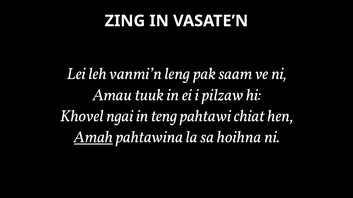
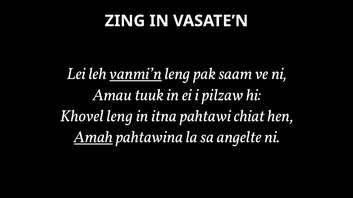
vanmi’n underline: none -> present (136, 74)
Khovel ngai: ngai -> leng (120, 116)
teng: teng -> itna (164, 116)
hoihna: hoihna -> angelte (239, 138)
